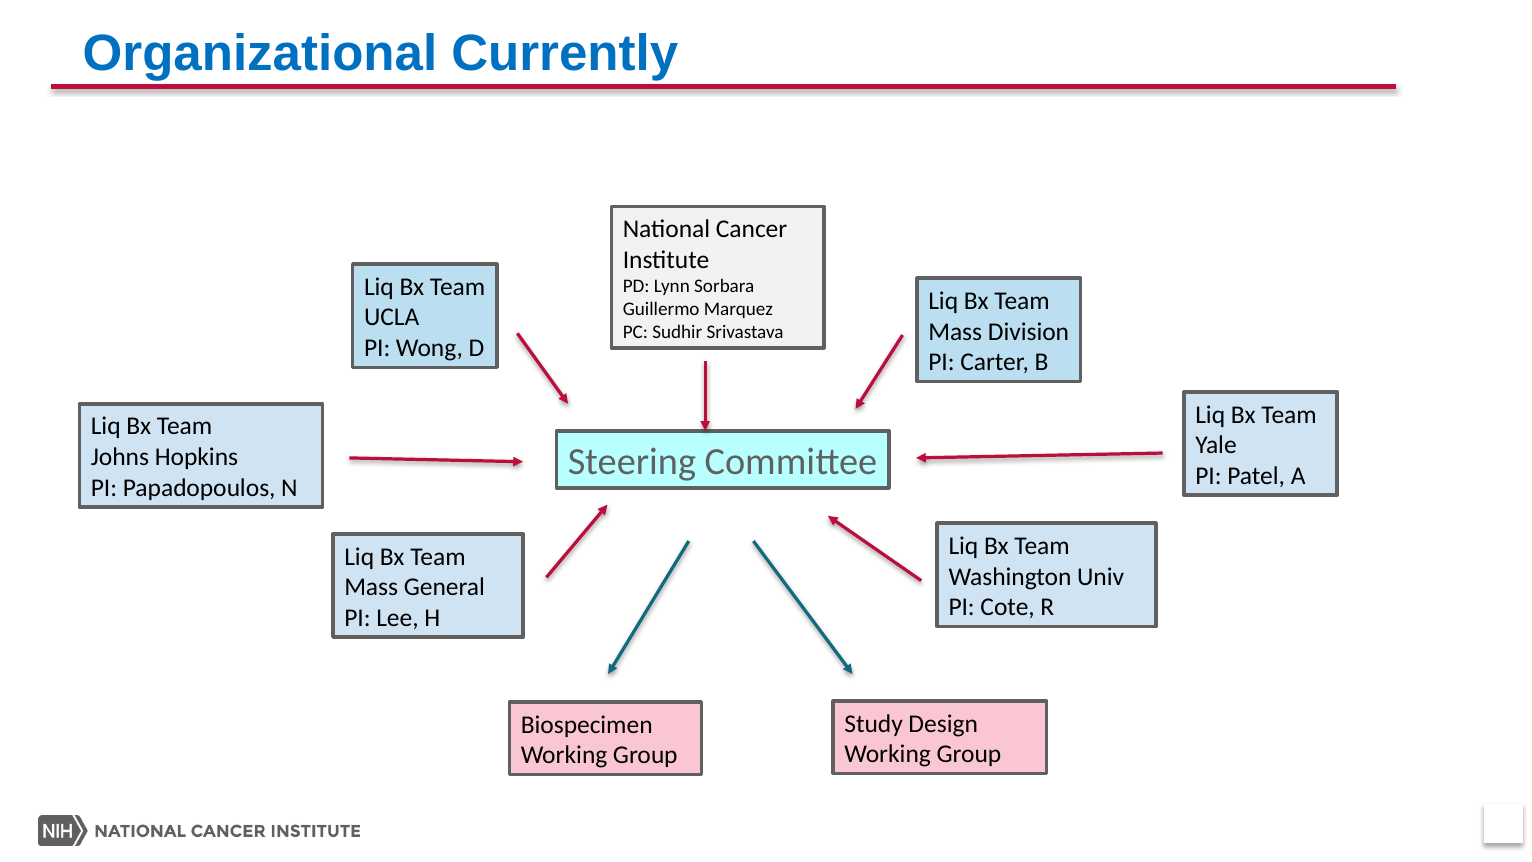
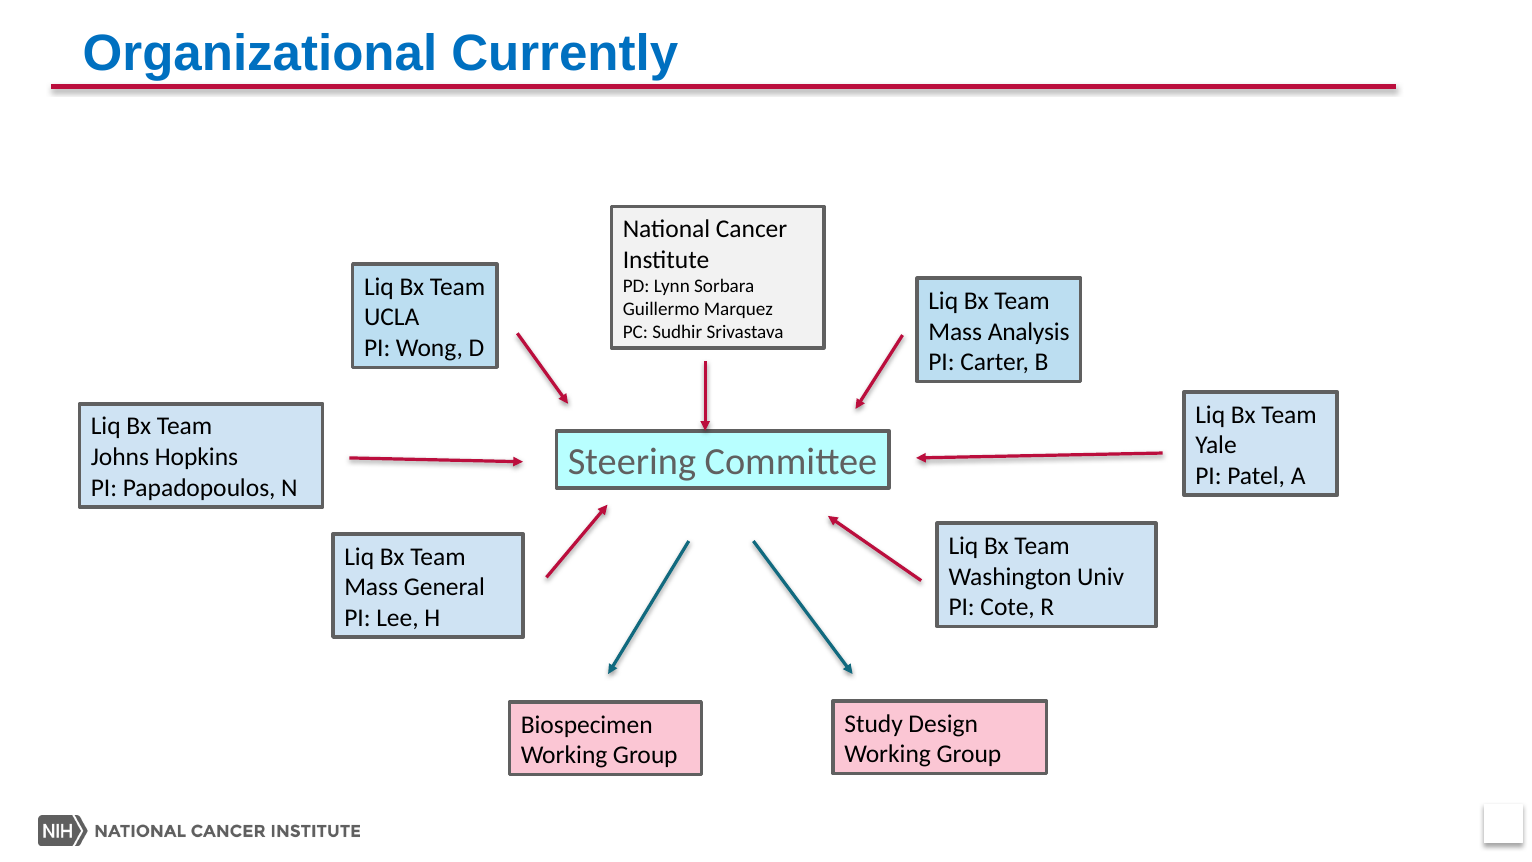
Division: Division -> Analysis (1029, 331)
